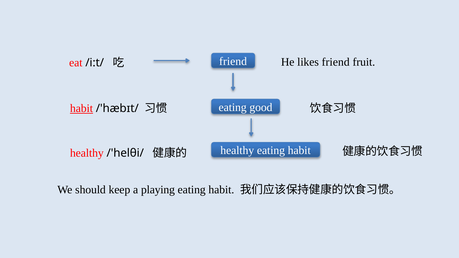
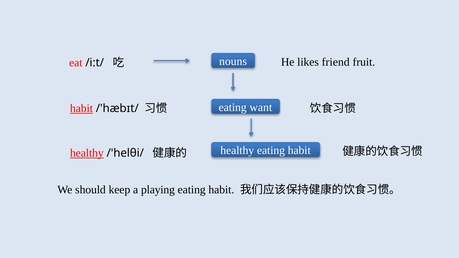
friend: friend -> nouns (233, 61)
good: good -> want (261, 107)
healthy underline: none -> present (87, 153)
